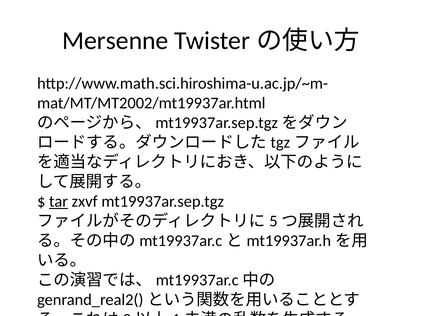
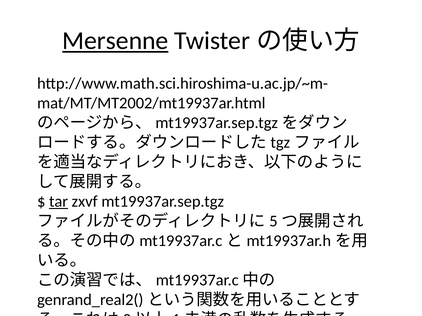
Mersenne underline: none -> present (115, 41)
